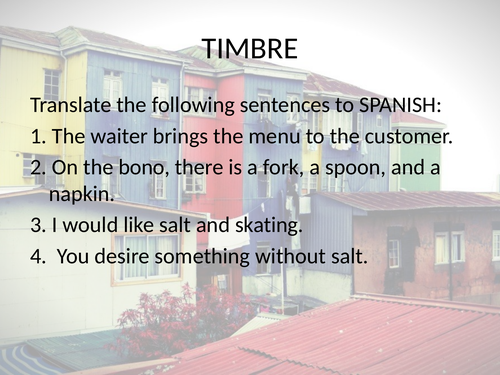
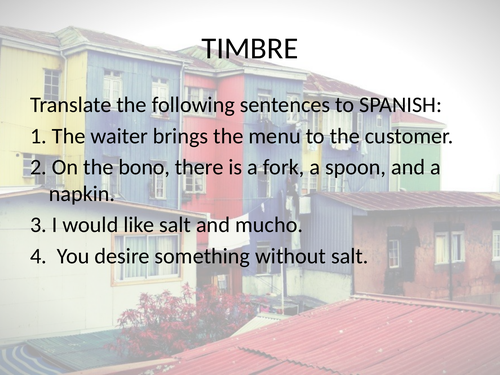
skating: skating -> mucho (269, 225)
